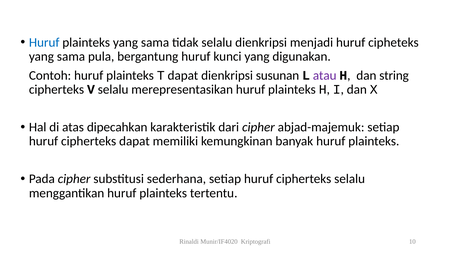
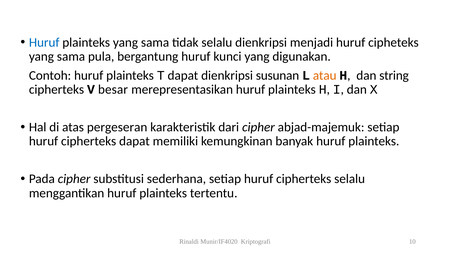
atau colour: purple -> orange (325, 75)
V selalu: selalu -> besar (113, 90)
dipecahkan: dipecahkan -> pergeseran (117, 127)
